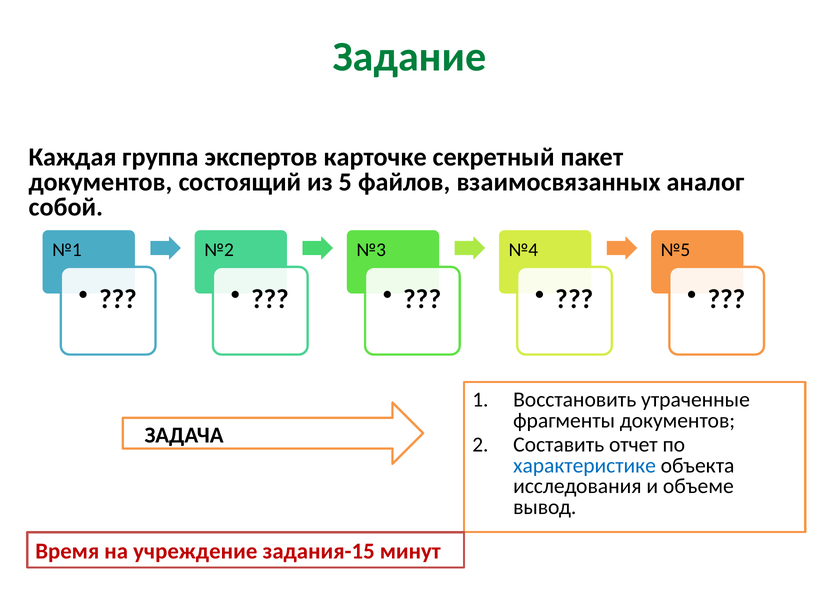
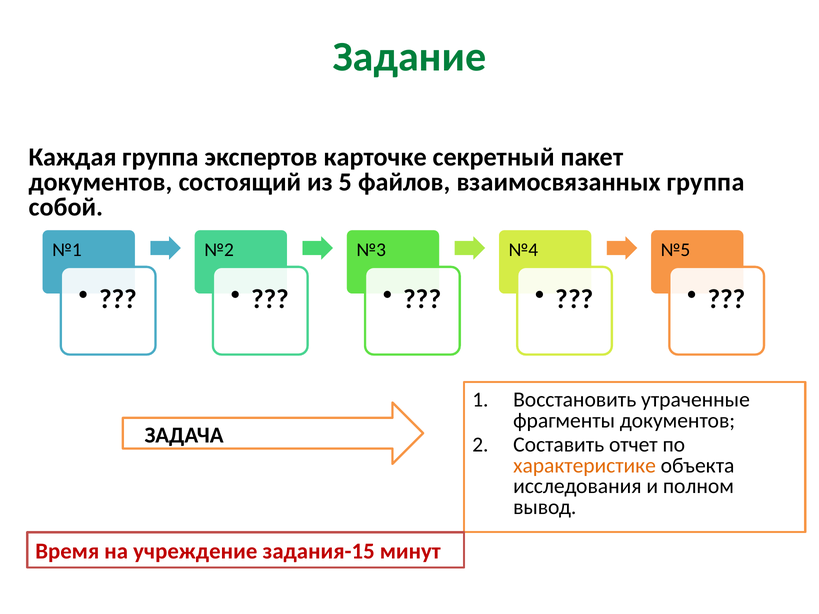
взаимосвязанных аналог: аналог -> группа (706, 182)
характеристике colour: blue -> orange (585, 466)
объеме: объеме -> полном (698, 486)
